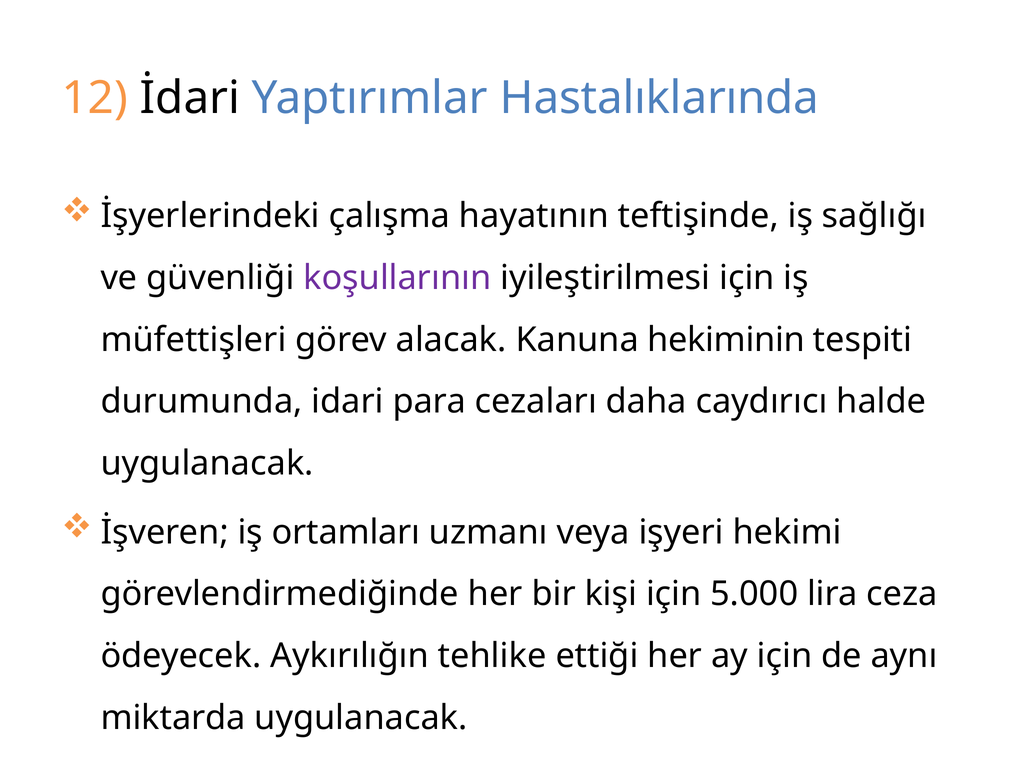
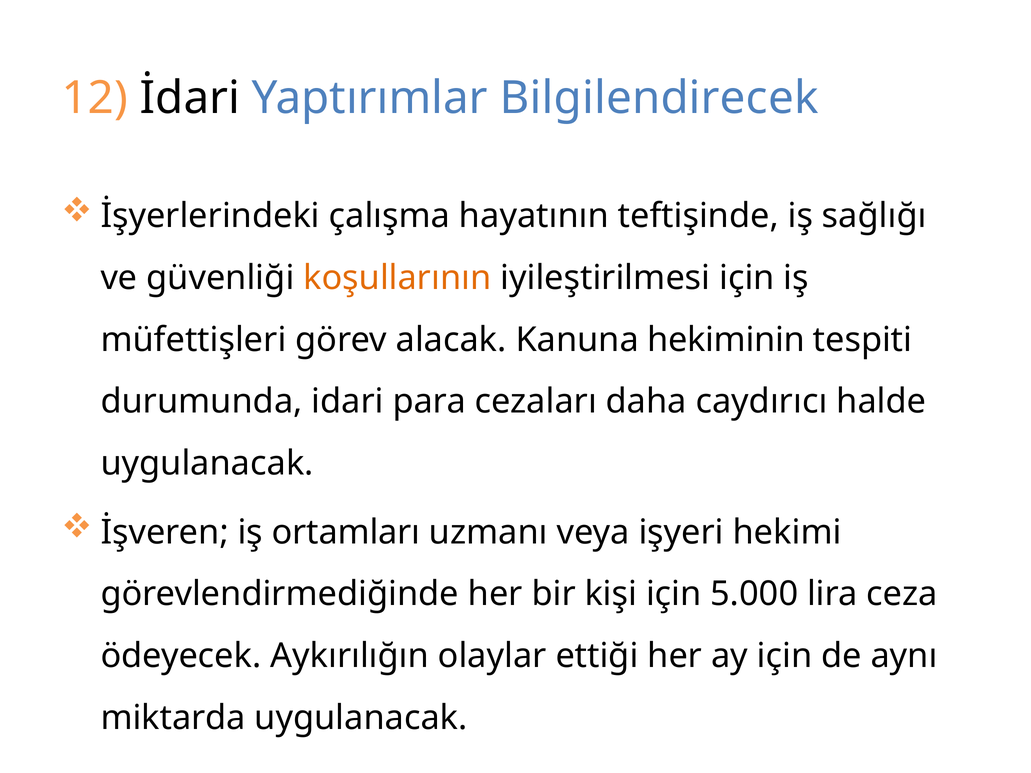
Hastalıklarında: Hastalıklarında -> Bilgilendirecek (659, 98)
koşullarının colour: purple -> orange (397, 278)
tehlike: tehlike -> olaylar (492, 656)
